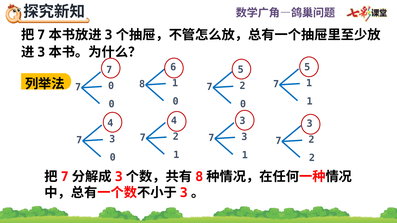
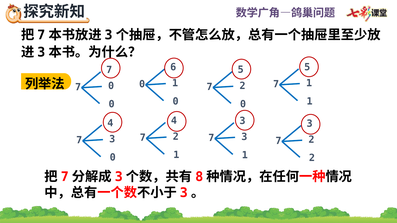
8: 8 -> 0 (142, 84)
